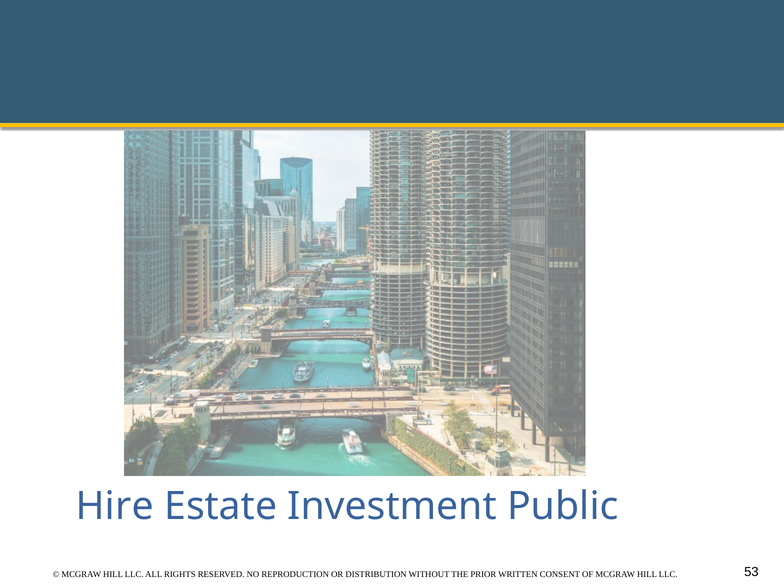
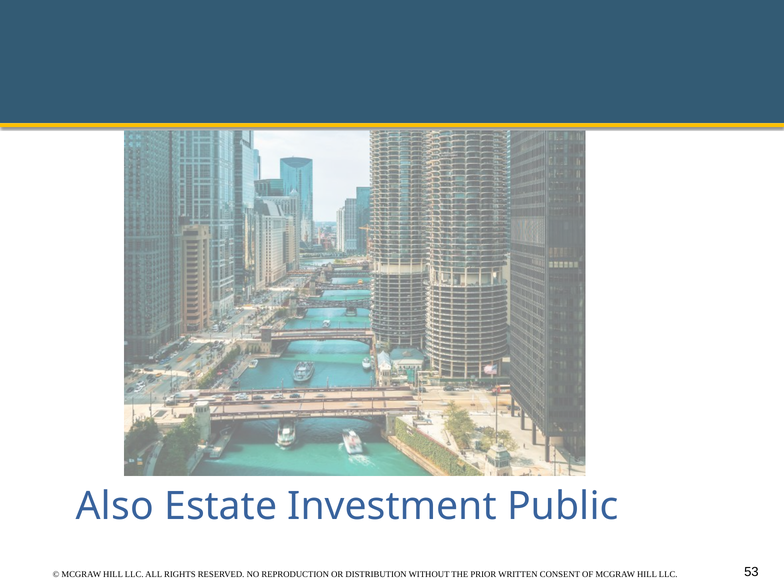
Hire: Hire -> Also (115, 506)
